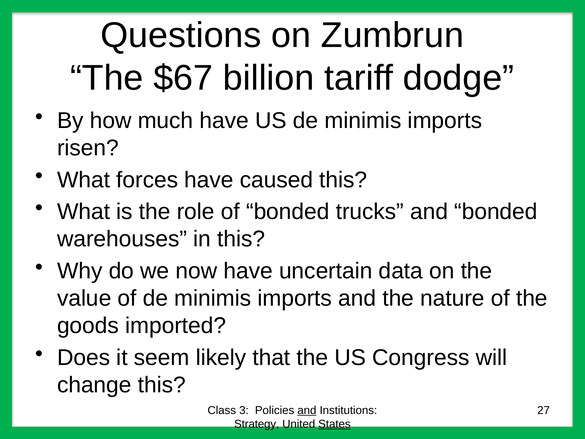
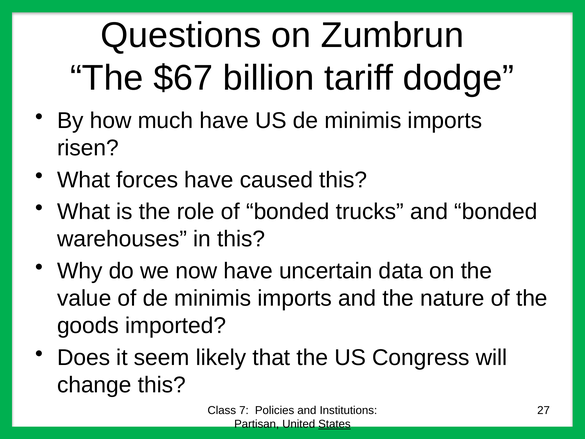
3: 3 -> 7 (244, 410)
and underline: present -> none (307, 410)
Strategy: Strategy -> Partisan (257, 424)
